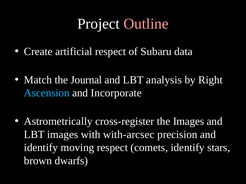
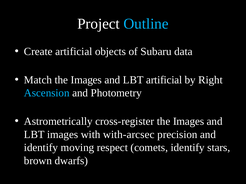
Outline colour: pink -> light blue (146, 24)
artificial respect: respect -> objects (111, 52)
Match the Journal: Journal -> Images (86, 80)
LBT analysis: analysis -> artificial (164, 80)
Incorporate: Incorporate -> Photometry (116, 93)
